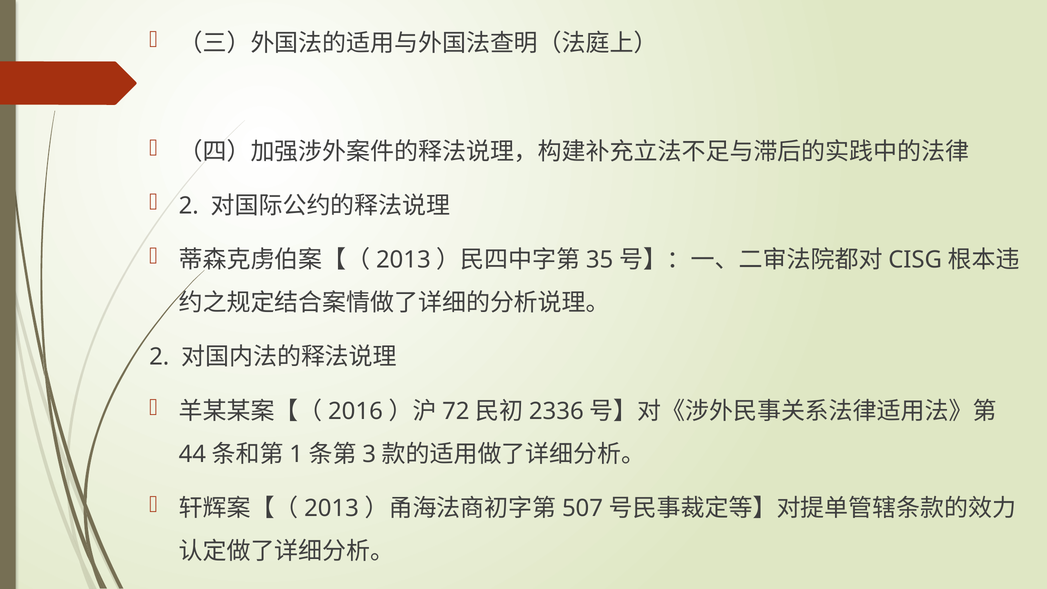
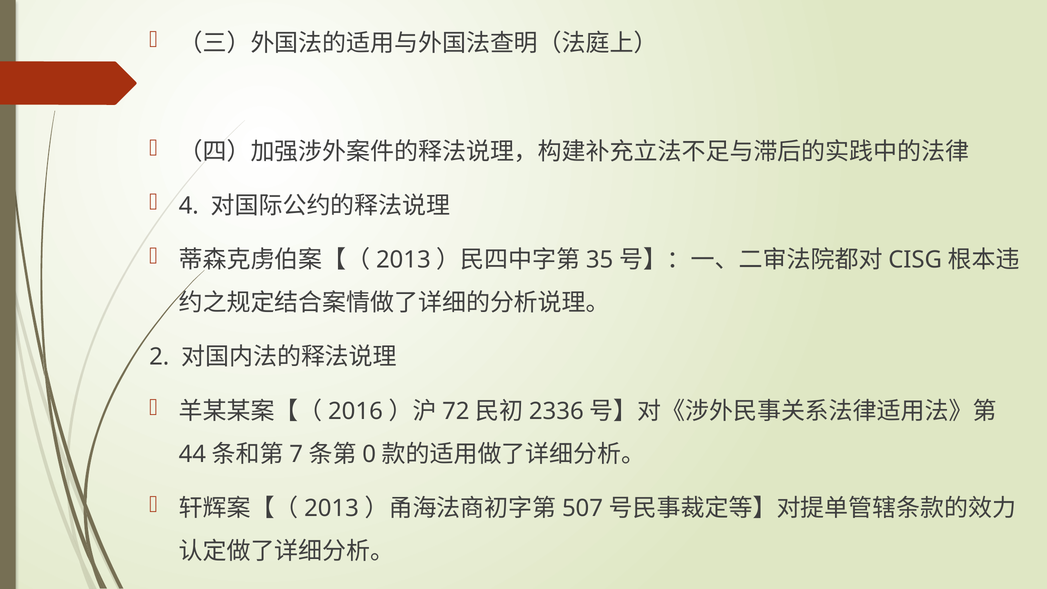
2: 2 -> 4 (189, 206)
1: 1 -> 7 (296, 454)
3: 3 -> 0 (369, 454)
